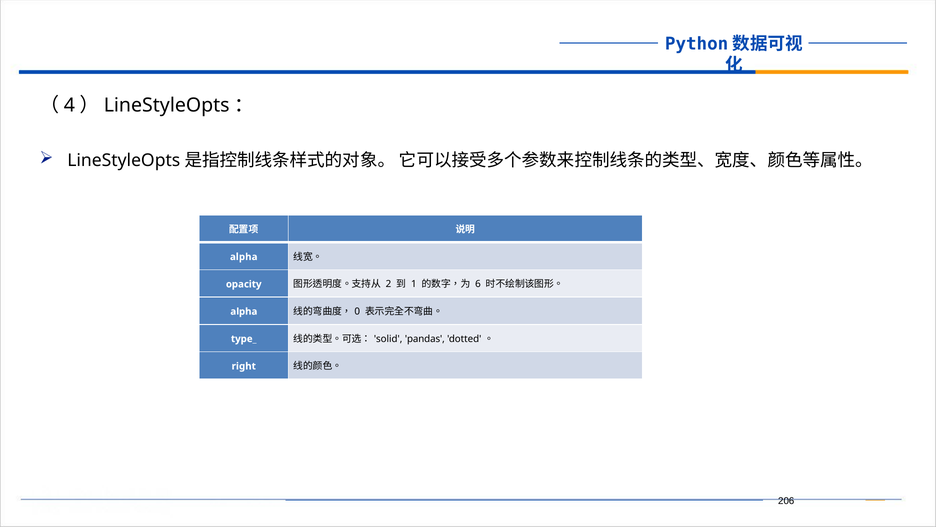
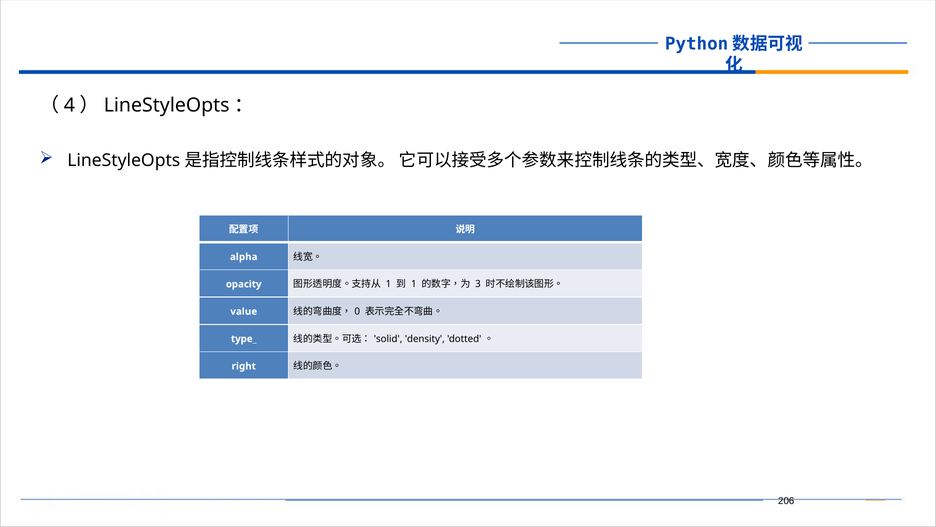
2: 2 -> 1 (388, 284)
6: 6 -> 3 (478, 284)
alpha: alpha -> value (244, 311)
pandas: pandas -> density (425, 339)
